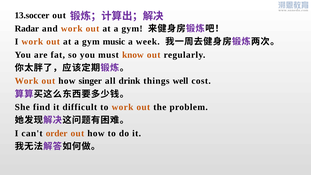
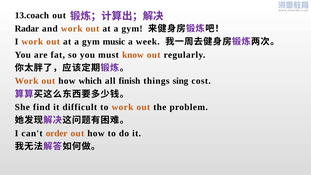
13.soccer: 13.soccer -> 13.coach (32, 15)
singer: singer -> which (90, 81)
drink: drink -> finish (129, 81)
well: well -> sing (180, 81)
